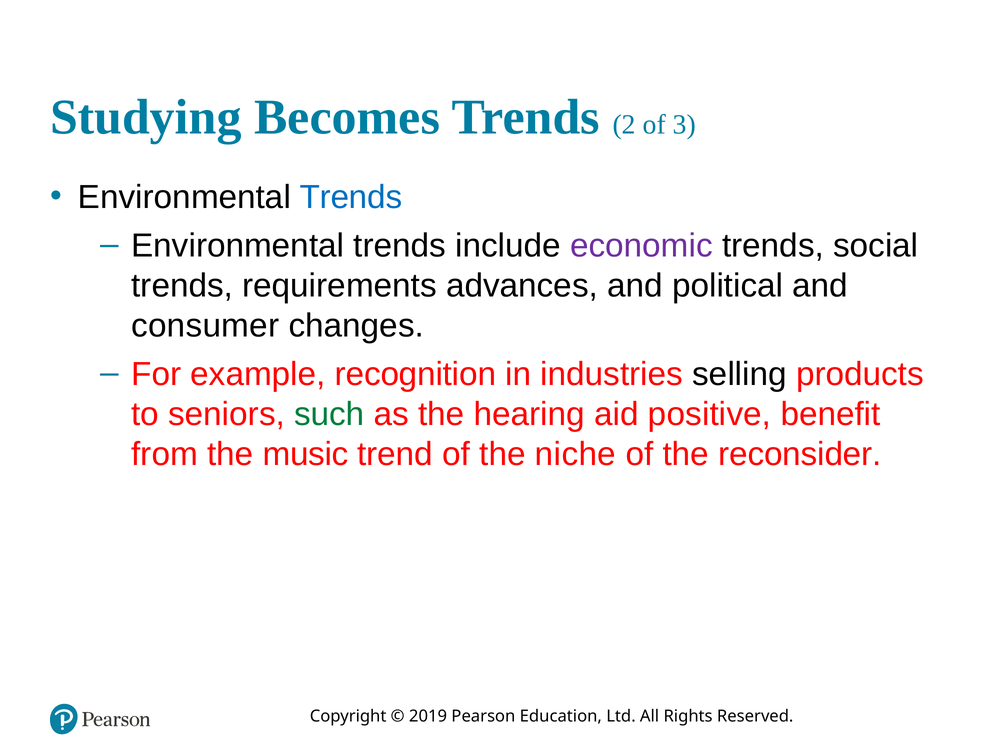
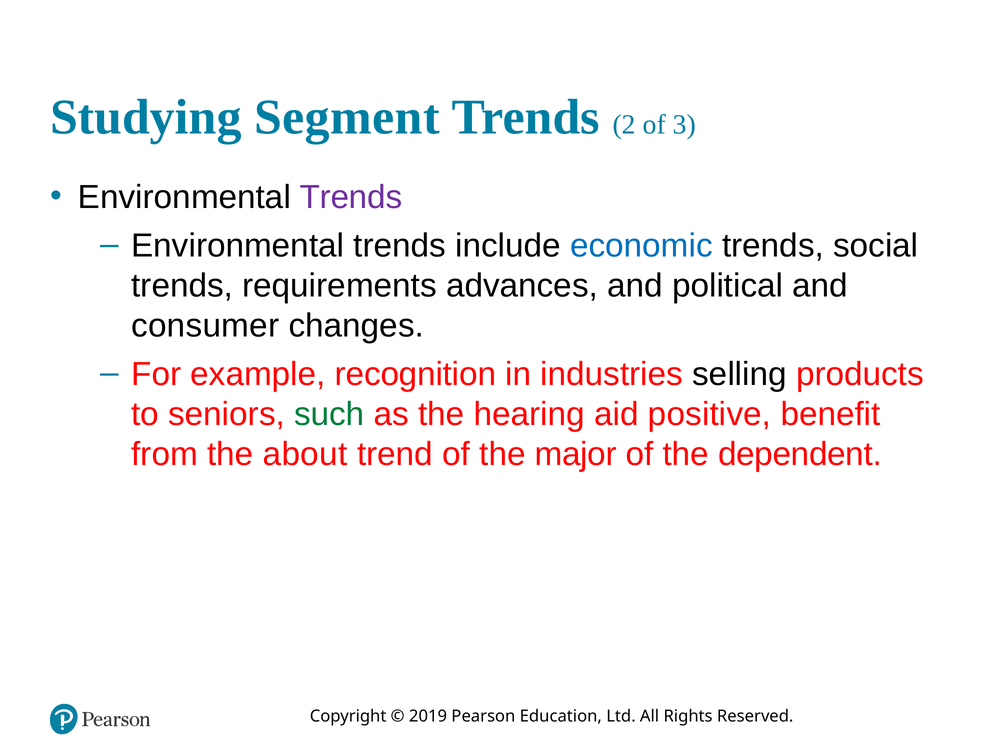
Becomes: Becomes -> Segment (347, 117)
Trends colour: blue -> purple (351, 197)
economic colour: purple -> blue (641, 246)
music: music -> about (305, 454)
niche: niche -> major (576, 454)
reconsider: reconsider -> dependent (800, 454)
